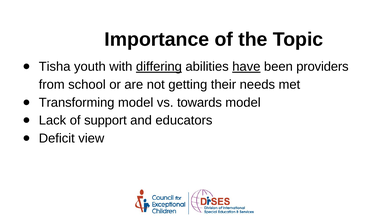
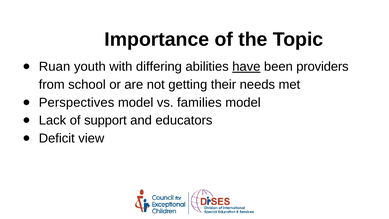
Tisha: Tisha -> Ruan (55, 67)
differing underline: present -> none (159, 67)
Transforming: Transforming -> Perspectives (77, 102)
towards: towards -> families (199, 102)
